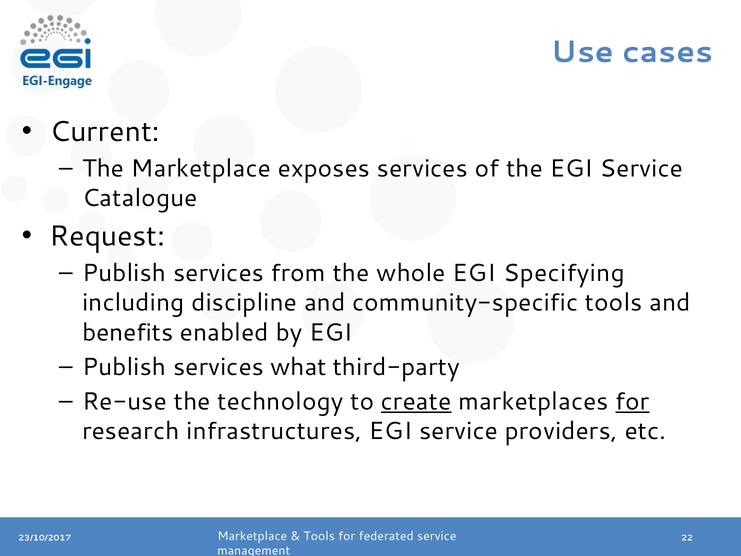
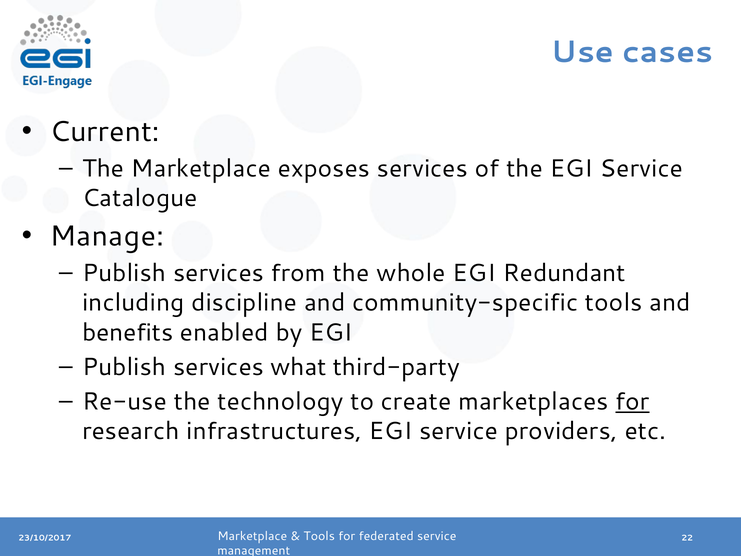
Request: Request -> Manage (107, 236)
Specifying: Specifying -> Redundant (564, 273)
create underline: present -> none (416, 401)
